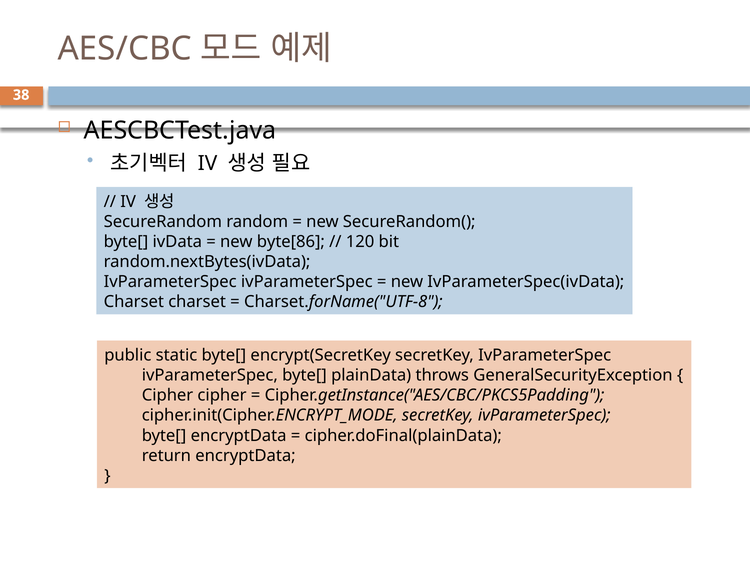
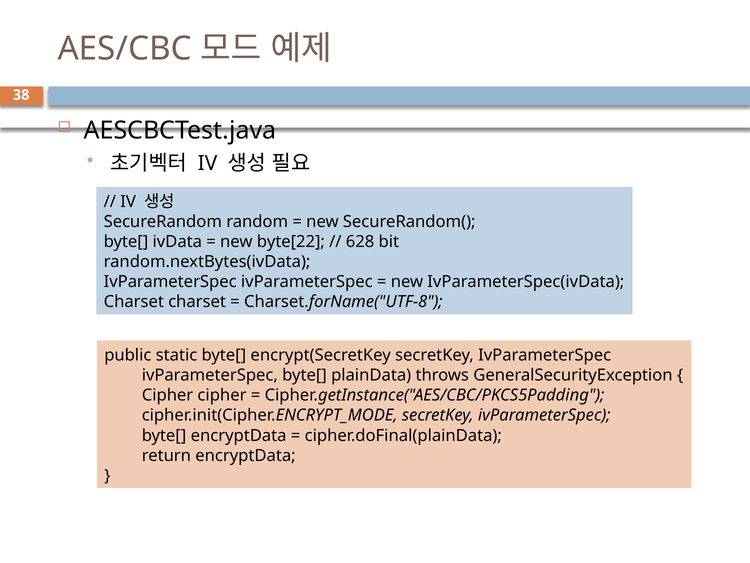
byte[86: byte[86 -> byte[22 (291, 242)
120: 120 -> 628 (360, 242)
